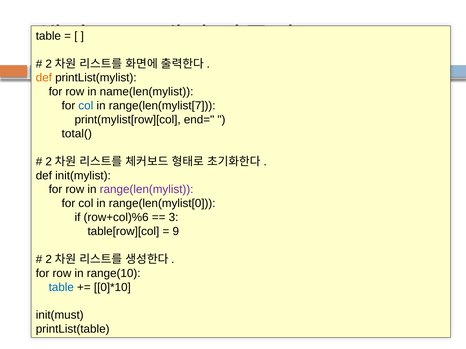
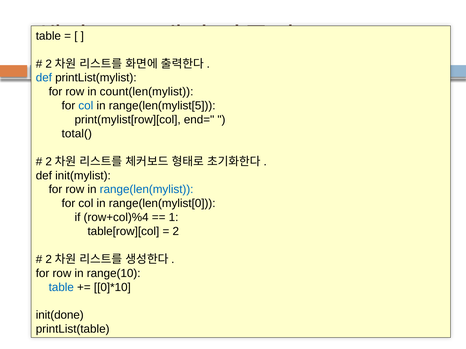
def colour: orange -> blue (44, 78)
name(len(mylist: name(len(mylist -> count(len(mylist (147, 92)
range(len(mylist[7: range(len(mylist[7 -> range(len(mylist[5 (162, 106)
range(len(mylist colour: purple -> blue (147, 190)
row+col)%6: row+col)%6 -> row+col)%4 (116, 218)
3: 3 -> 1 (174, 218)
9: 9 -> 2 (176, 232)
init(must: init(must -> init(done (60, 316)
